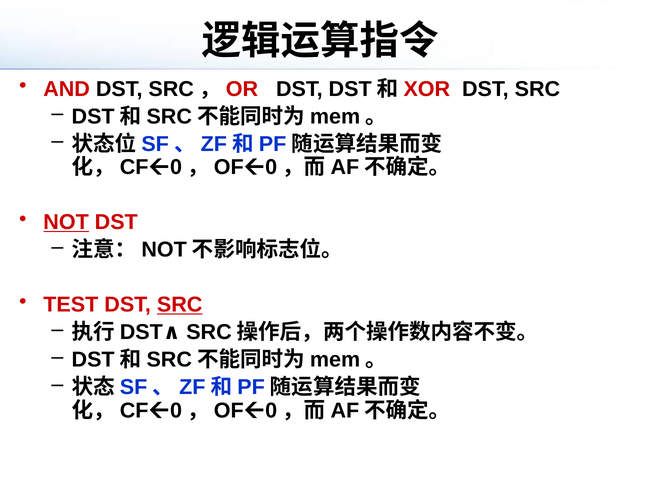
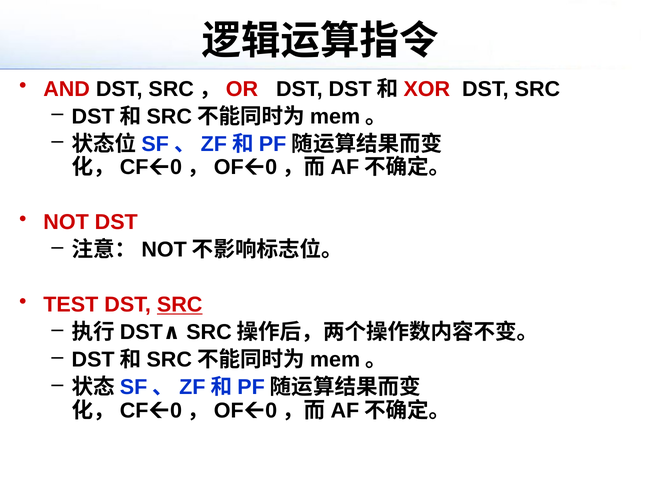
NOT underline: present -> none (66, 223)
